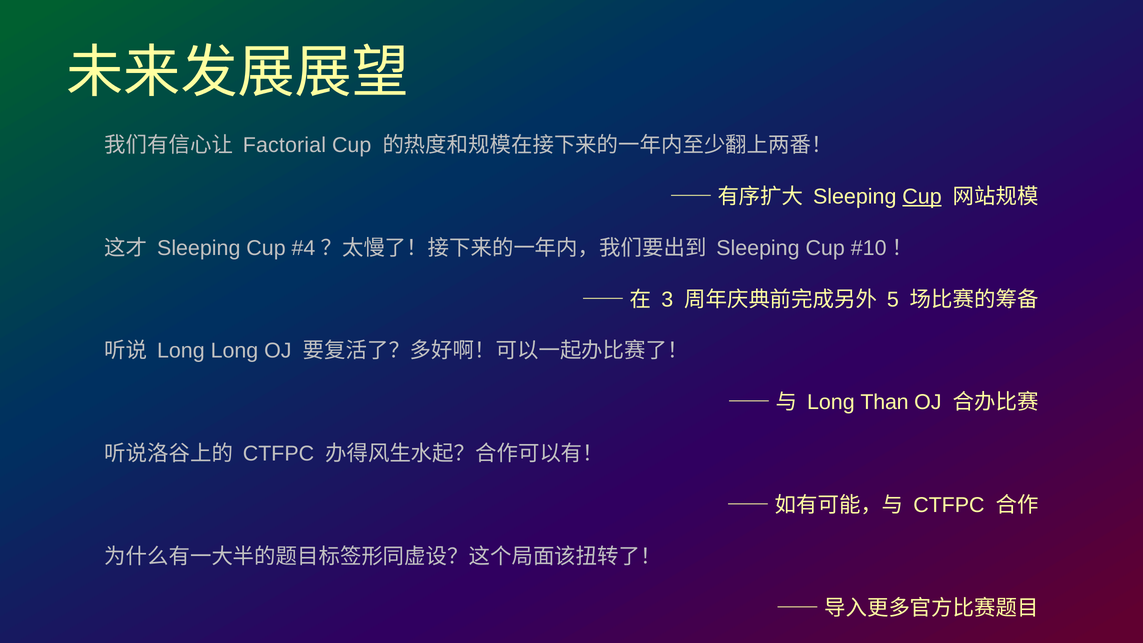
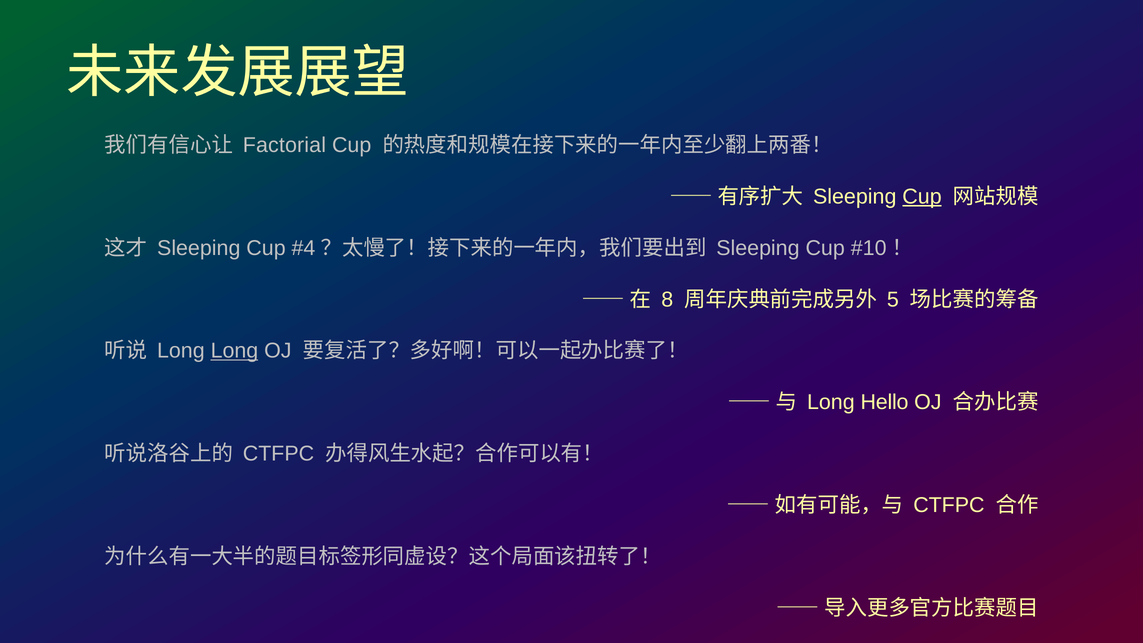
3: 3 -> 8 (667, 299)
Long underline: none -> present (234, 351)
Than: Than -> Hello (885, 402)
